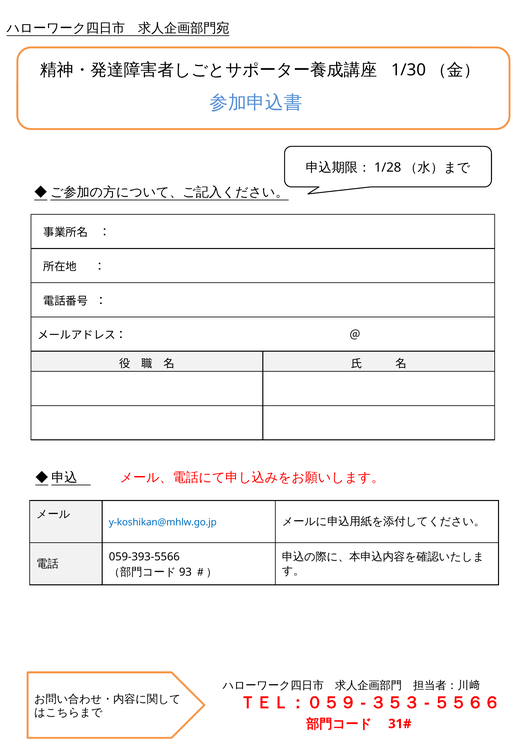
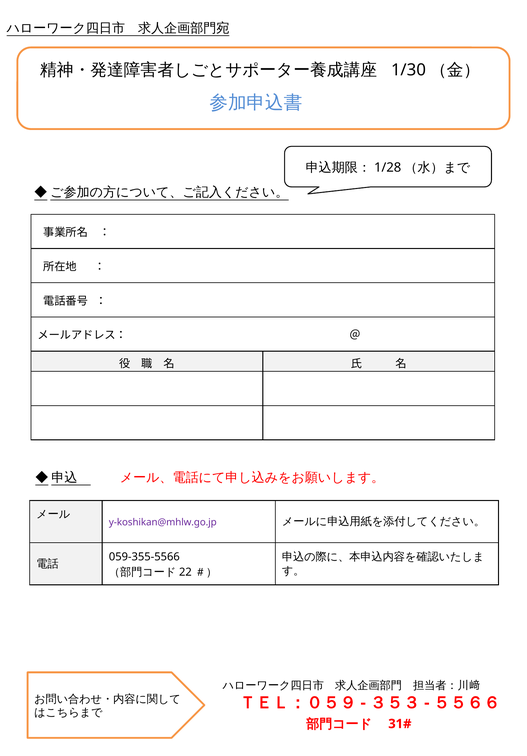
y-koshikan@mhlw.go.jp colour: blue -> purple (163, 522)
059-393-5566: 059-393-5566 -> 059-355-5566 (144, 557)
93: 93 -> 22 (185, 572)
